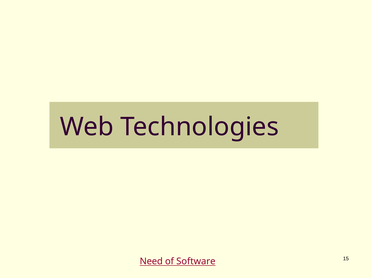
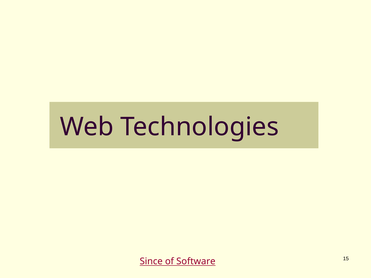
Need: Need -> Since (151, 262)
